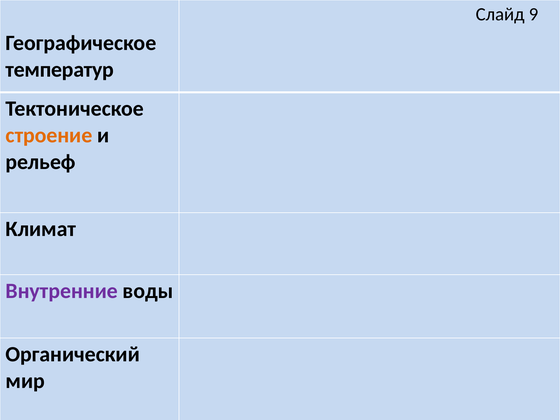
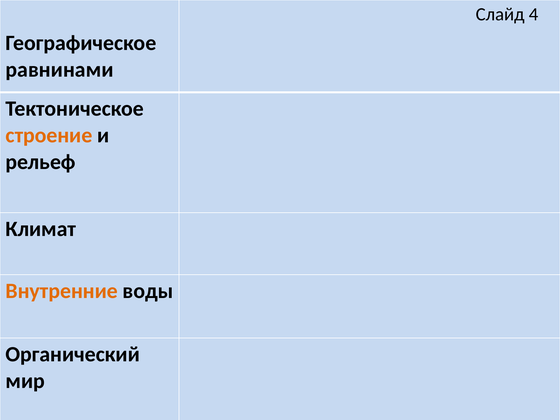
9: 9 -> 4 (534, 14)
температур: температур -> равнинами (60, 70)
Внутренние colour: purple -> orange (62, 291)
